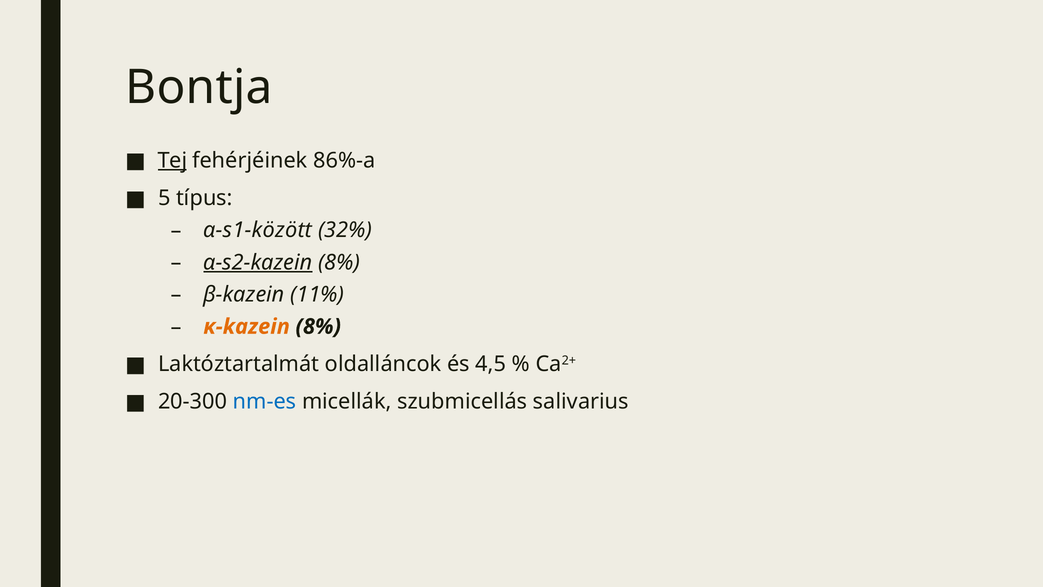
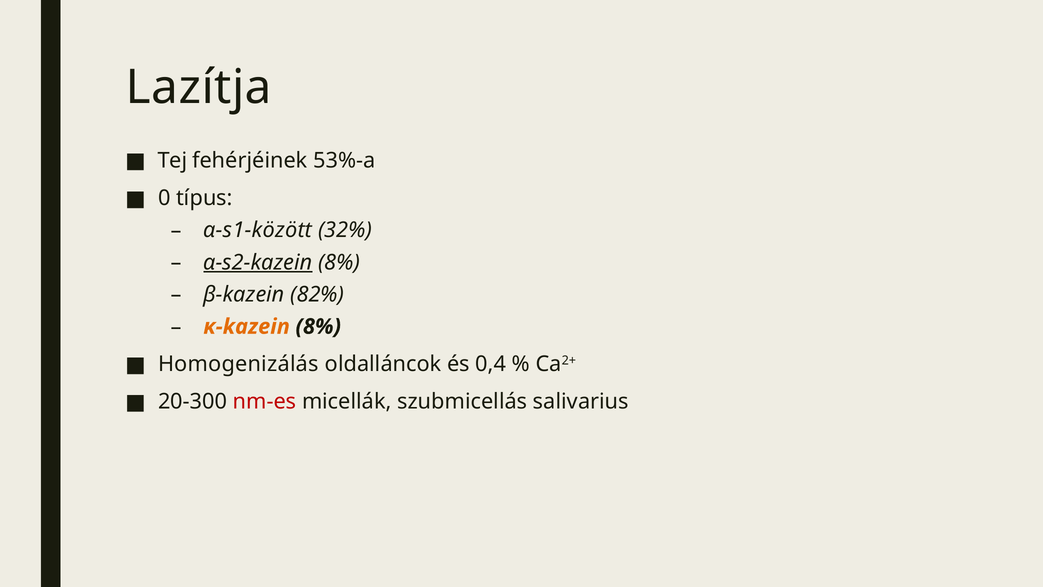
Bontja: Bontja -> Lazítja (199, 88)
Tej underline: present -> none (172, 160)
86%-a: 86%-a -> 53%-a (344, 160)
5: 5 -> 0 (164, 198)
11%: 11% -> 82% (317, 294)
Laktóztartalmát: Laktóztartalmát -> Homogenizálás (238, 364)
4,5: 4,5 -> 0,4 (491, 364)
nm-es colour: blue -> red (265, 402)
